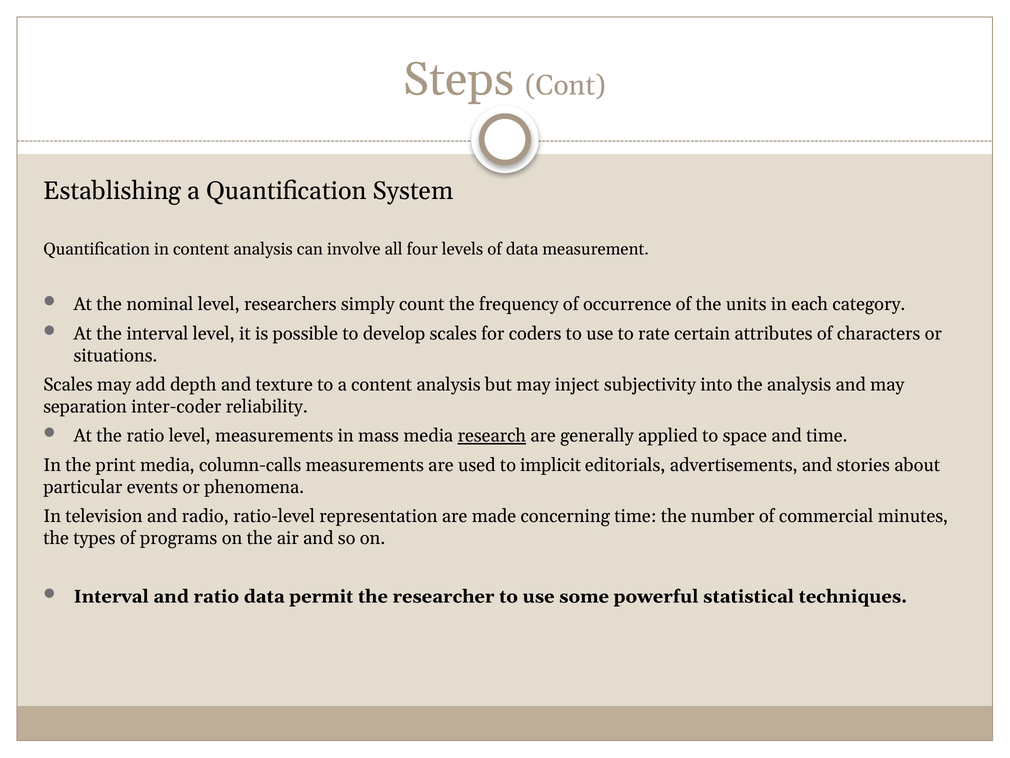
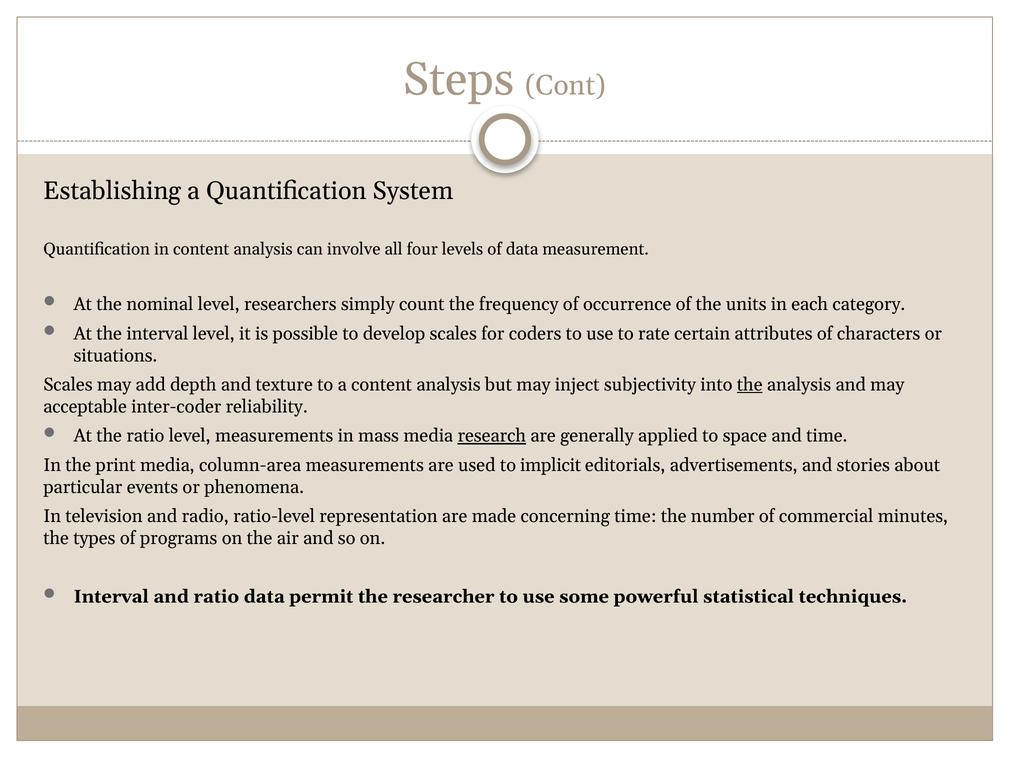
the underline: none -> present (750, 384)
separation: separation -> acceptable (85, 406)
column-calls: column-calls -> column-area (250, 465)
